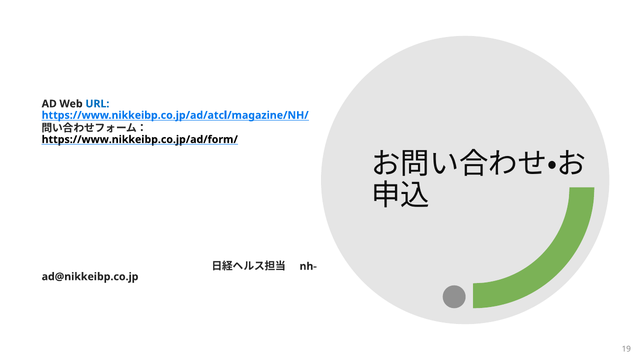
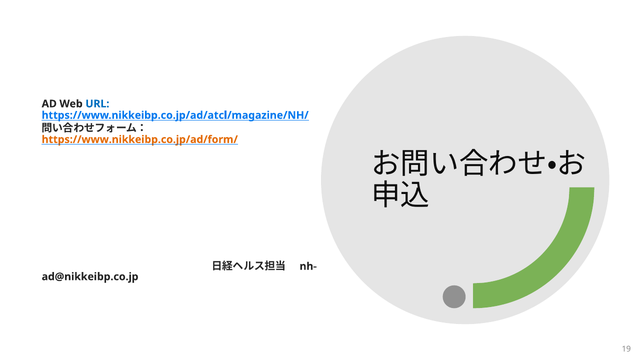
https://www.nikkeibp.co.jp/ad/form/ colour: black -> orange (140, 139)
